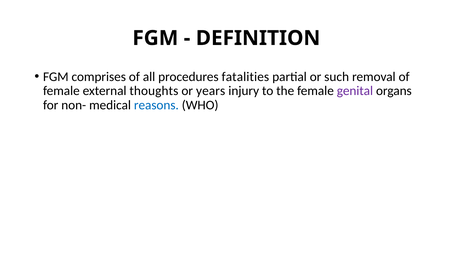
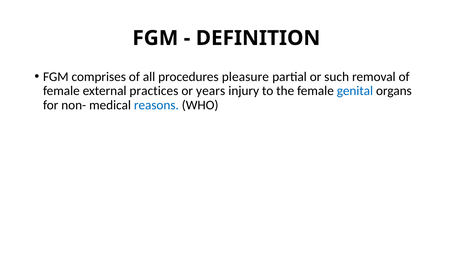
fatalities: fatalities -> pleasure (245, 77)
thoughts: thoughts -> practices (154, 91)
genital colour: purple -> blue (355, 91)
